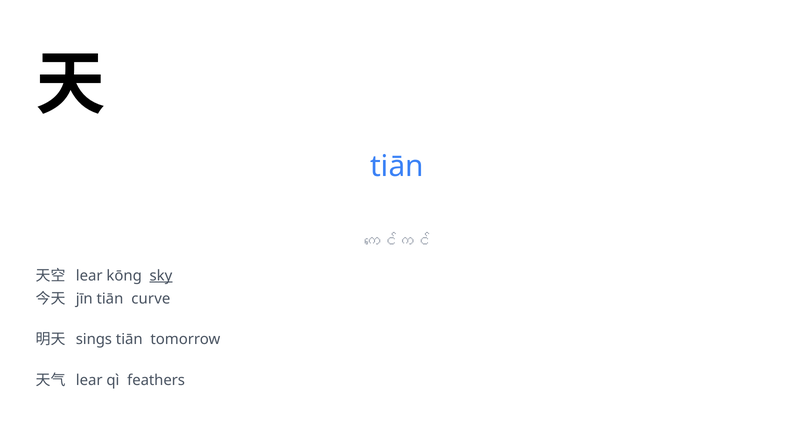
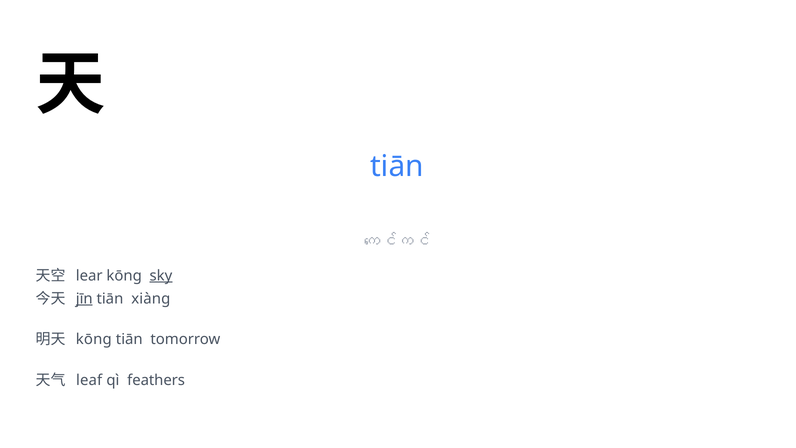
jīn underline: none -> present (84, 298)
curve: curve -> xiàng (151, 298)
sings: sings -> kōng (94, 339)
lear: lear -> leaf (89, 380)
